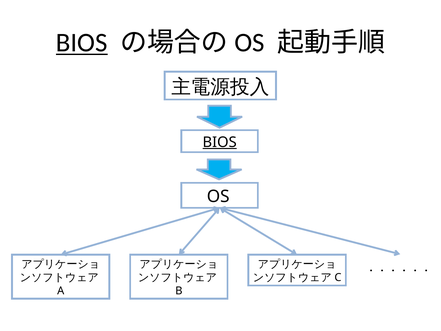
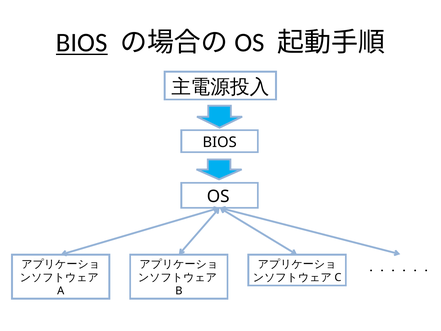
BIOS underline: present -> none (220, 142)
